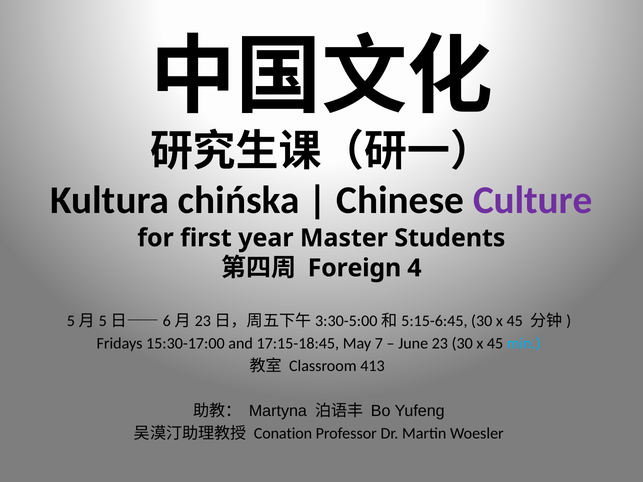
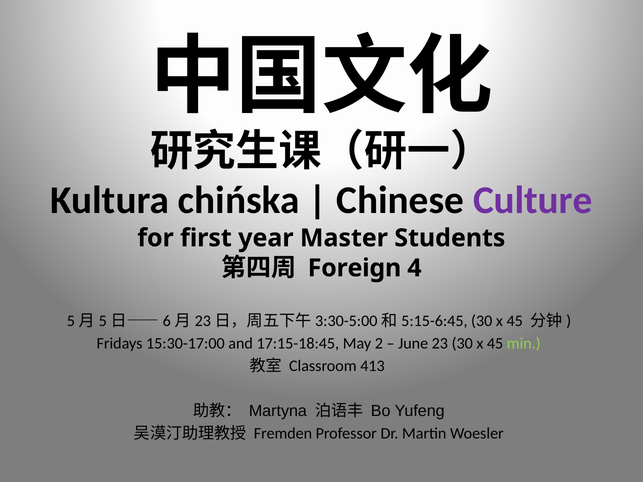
7: 7 -> 2 (379, 343)
min colour: light blue -> light green (524, 343)
Conation: Conation -> Fremden (283, 433)
